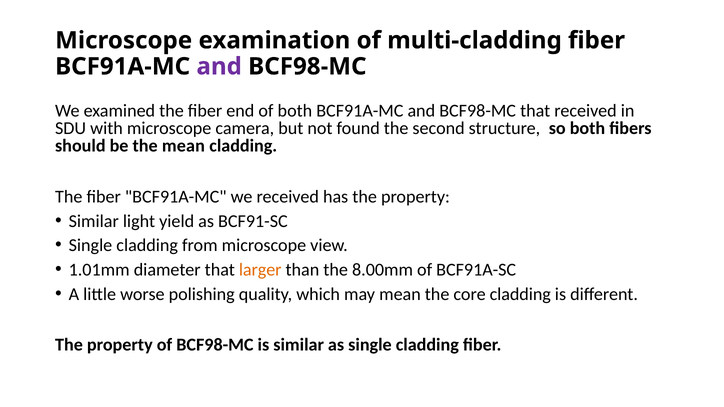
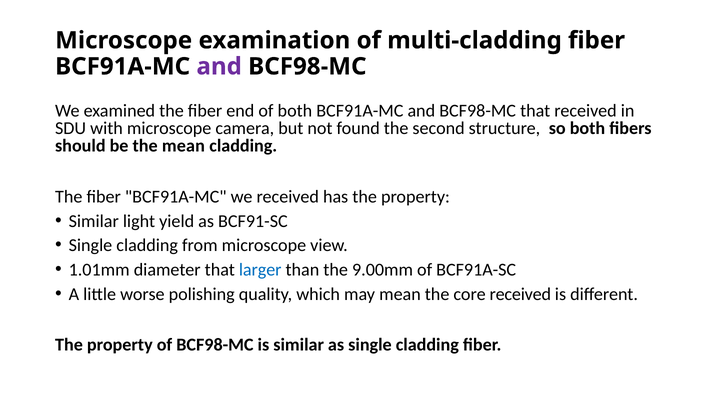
larger colour: orange -> blue (260, 270)
8.00mm: 8.00mm -> 9.00mm (383, 270)
core cladding: cladding -> received (520, 294)
